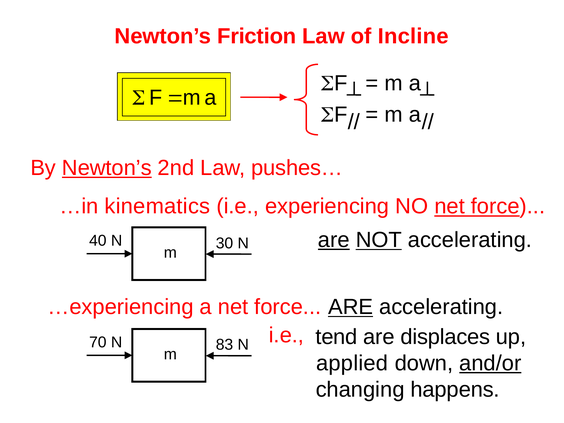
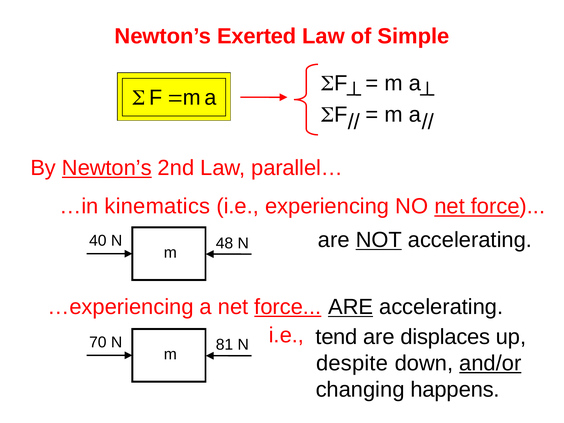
Friction: Friction -> Exerted (257, 36)
Incline: Incline -> Simple (413, 36)
pushes…: pushes… -> parallel… (297, 168)
are underline: present -> none (334, 240)
30: 30 -> 48 (224, 243)
force underline: none -> present (288, 307)
83: 83 -> 81 (224, 345)
applied: applied -> despite (352, 363)
